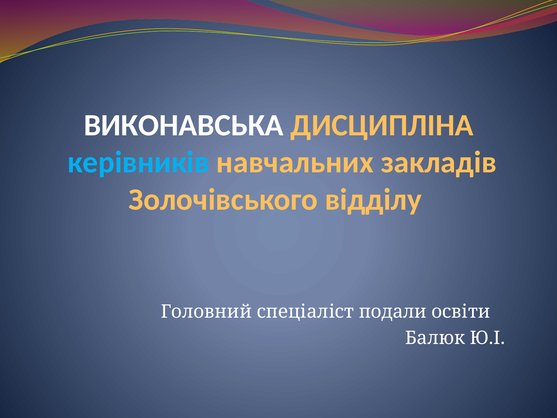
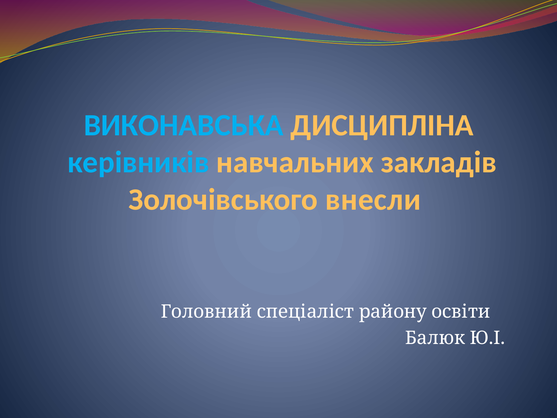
ВИКОНАВСЬКА colour: white -> light blue (184, 125)
відділу: відділу -> внесли (373, 199)
подали: подали -> району (393, 311)
